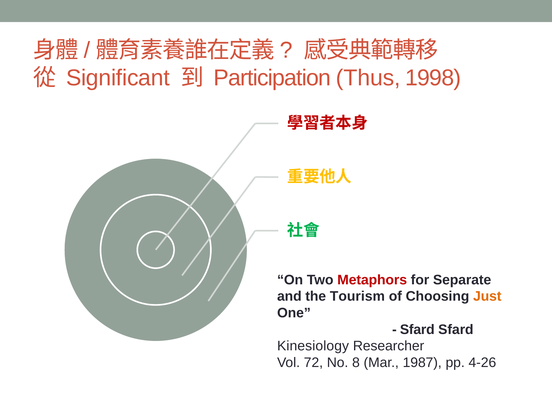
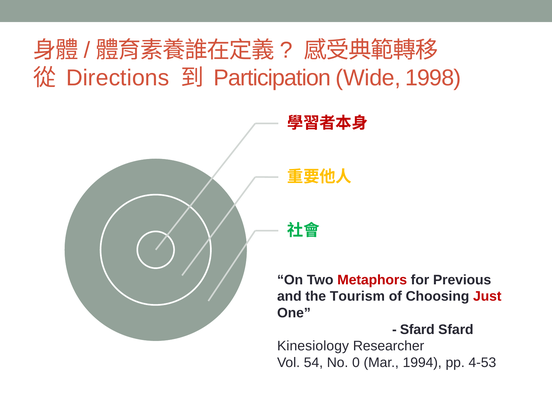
Significant: Significant -> Directions (118, 78)
Thus: Thus -> Wide (368, 78)
Separate: Separate -> Previous (462, 280)
Just colour: orange -> red (487, 296)
72: 72 -> 54 (313, 363)
8: 8 -> 0 (356, 363)
1987: 1987 -> 1994 (422, 363)
4-26: 4-26 -> 4-53 (482, 363)
